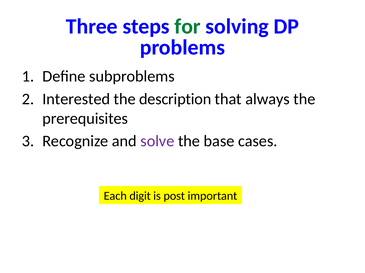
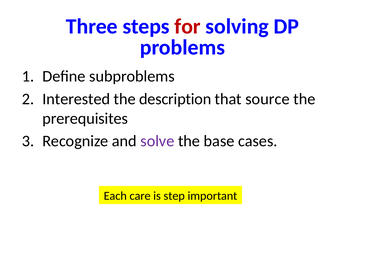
for colour: green -> red (188, 27)
always: always -> source (268, 99)
digit: digit -> care (140, 196)
post: post -> step (174, 196)
